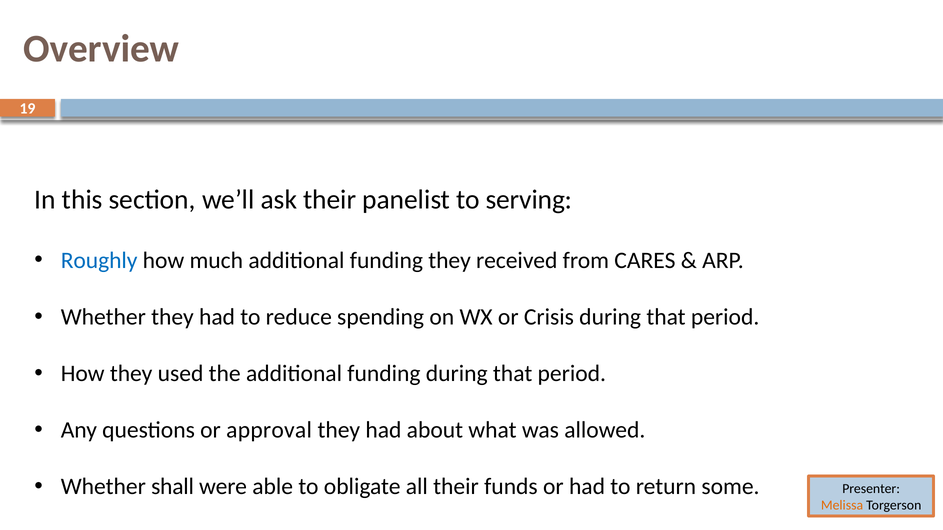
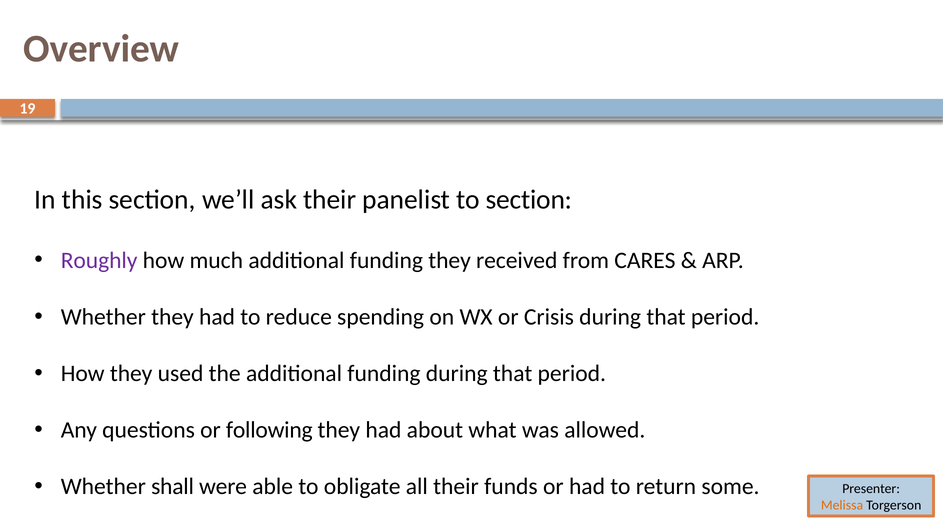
to serving: serving -> section (529, 200)
Roughly colour: blue -> purple (99, 261)
approval: approval -> following (269, 430)
